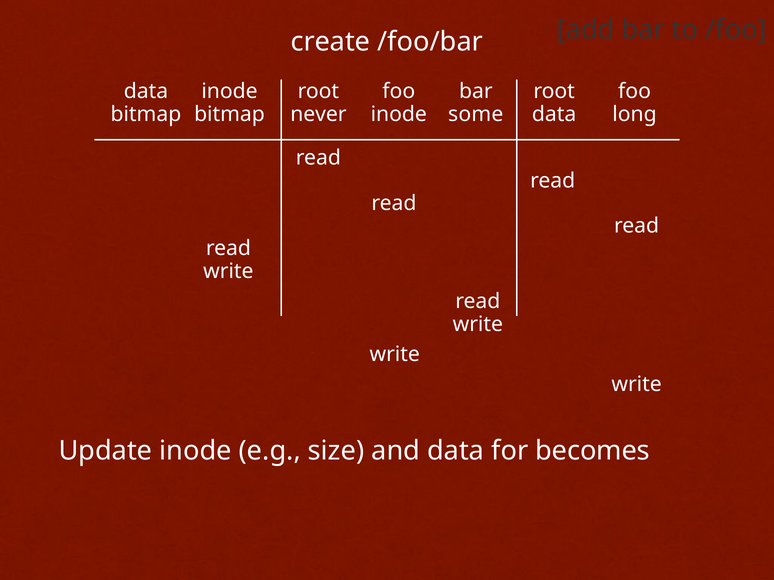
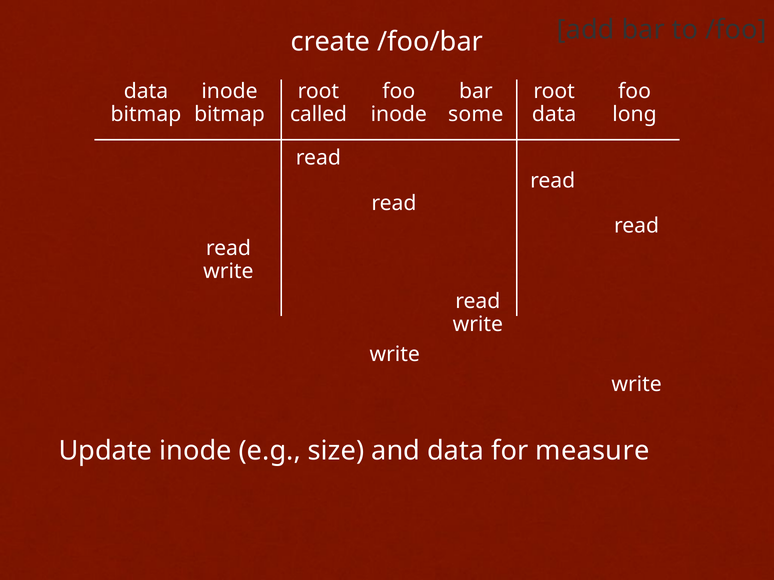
never: never -> called (318, 114)
becomes: becomes -> measure (592, 451)
